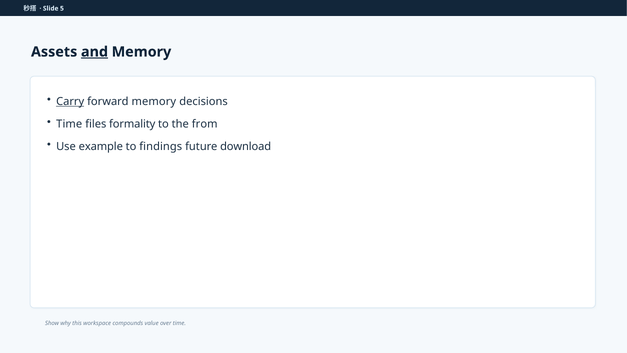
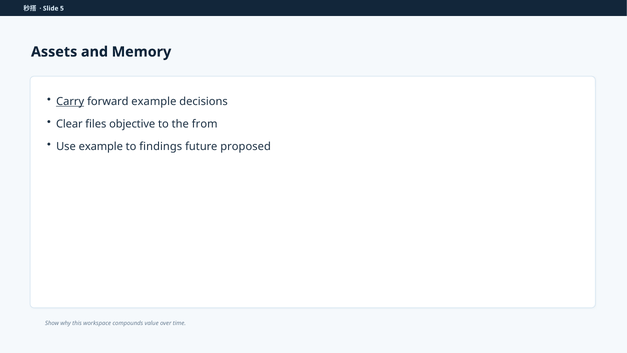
and underline: present -> none (94, 52)
forward memory: memory -> example (154, 101)
Time: Time -> Clear (69, 124)
formality: formality -> objective (132, 124)
download: download -> proposed (246, 146)
